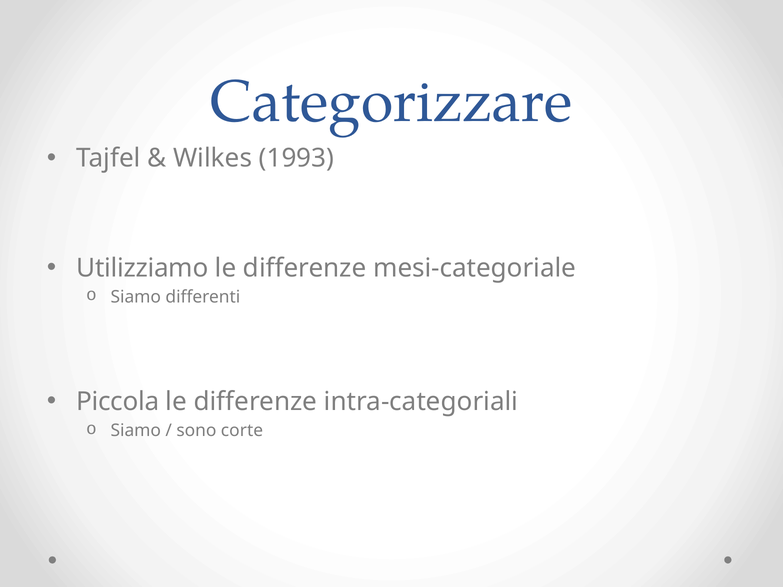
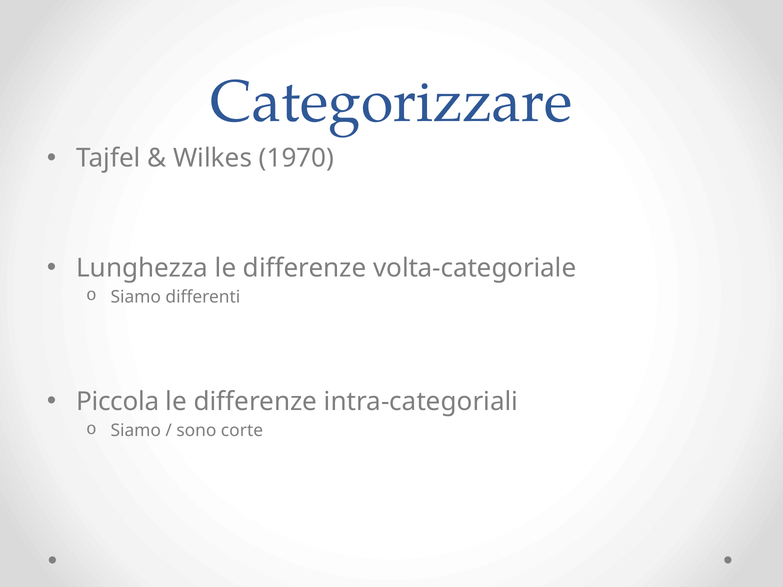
1993: 1993 -> 1970 (296, 158)
Utilizziamo: Utilizziamo -> Lunghezza (142, 268)
mesi-categoriale: mesi-categoriale -> volta-categoriale (475, 268)
